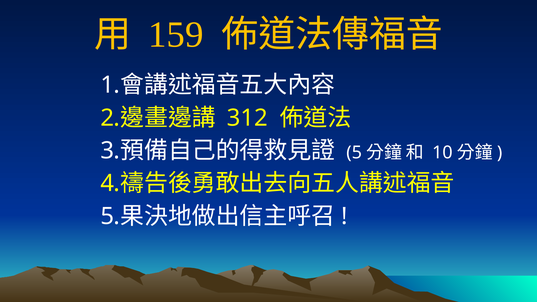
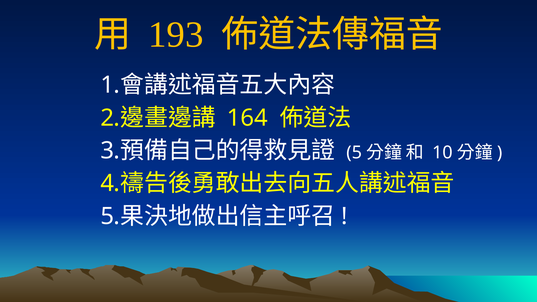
159: 159 -> 193 (176, 35)
312: 312 -> 164 (247, 118)
